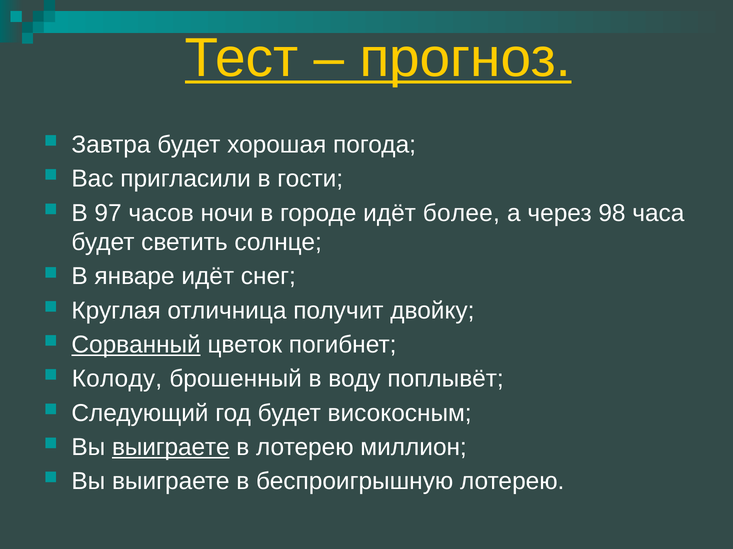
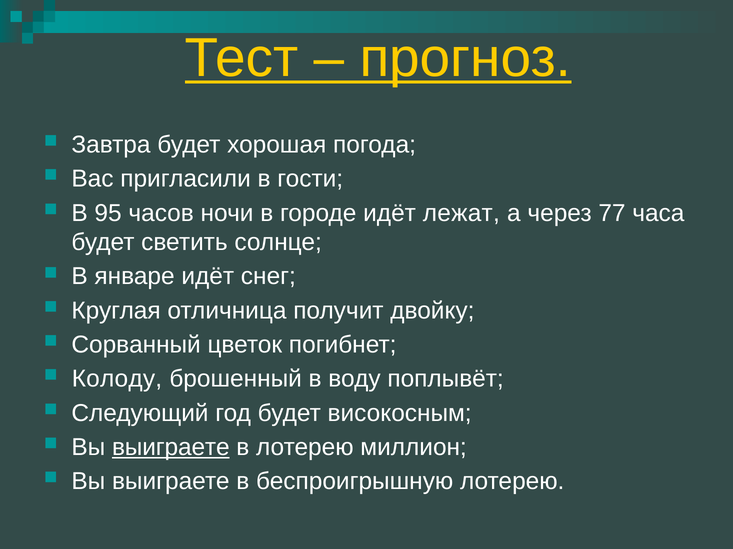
97: 97 -> 95 (108, 213)
более: более -> лежат (461, 213)
98: 98 -> 77 (612, 213)
Сорванный underline: present -> none (136, 345)
